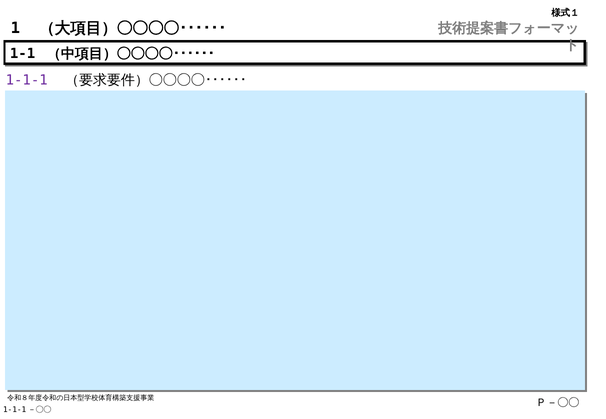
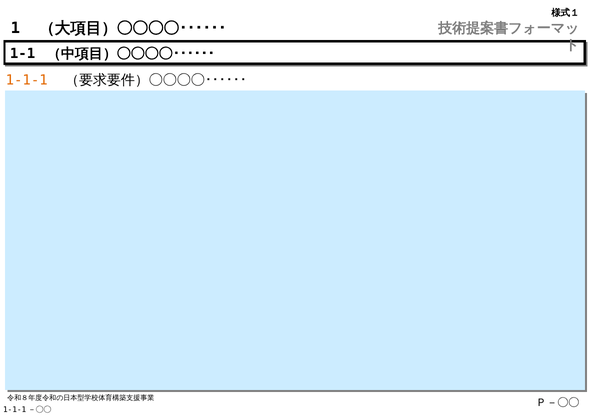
1-1-1 colour: purple -> orange (27, 80)
